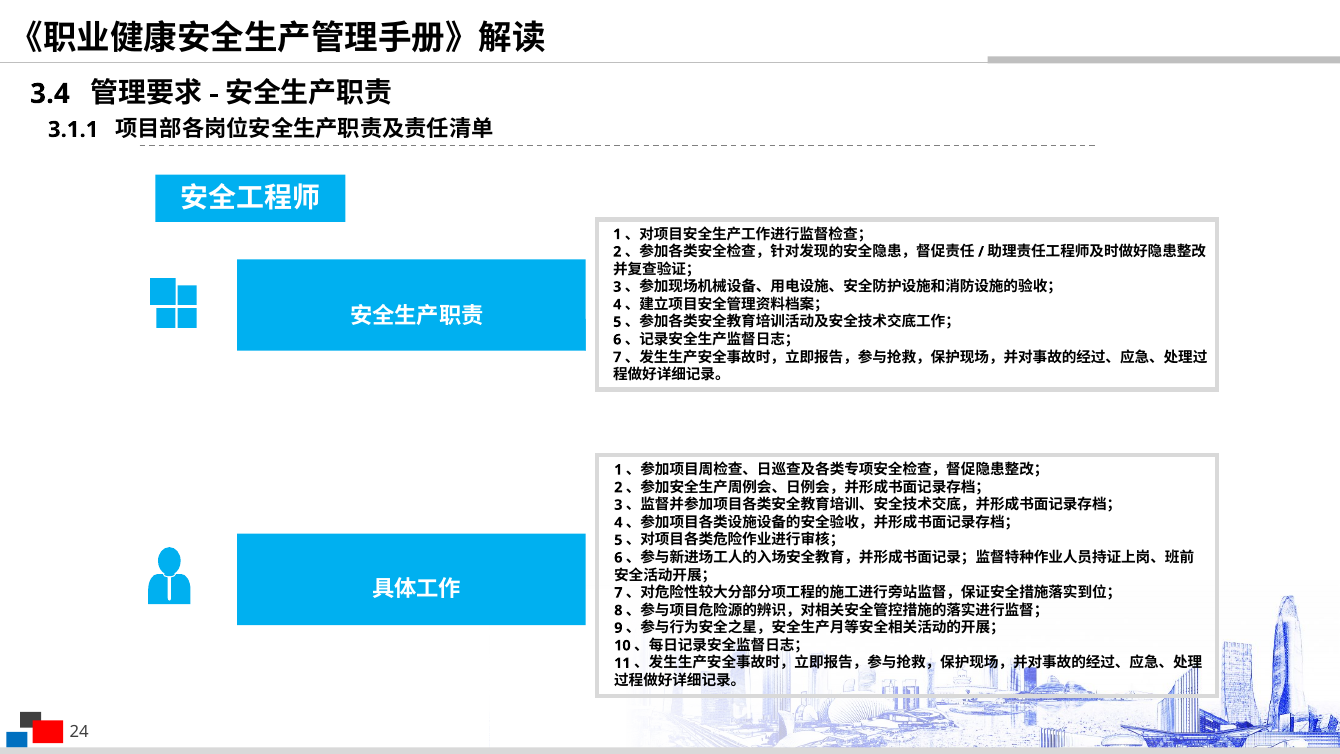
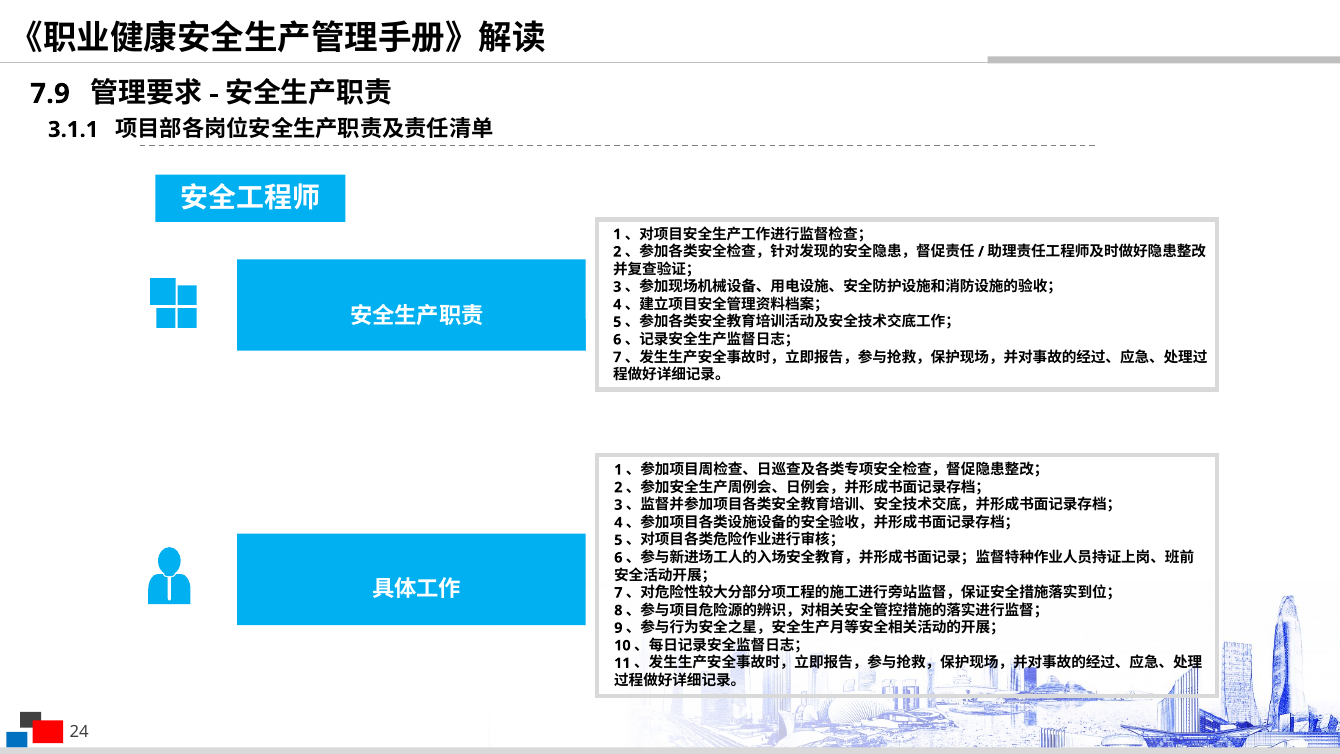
3.4: 3.4 -> 7.9 (50, 94)
